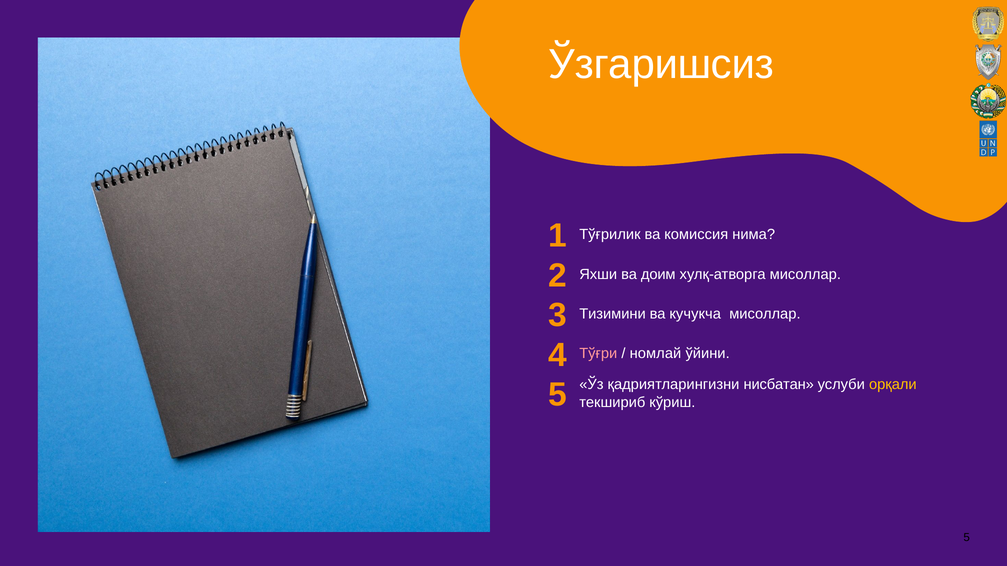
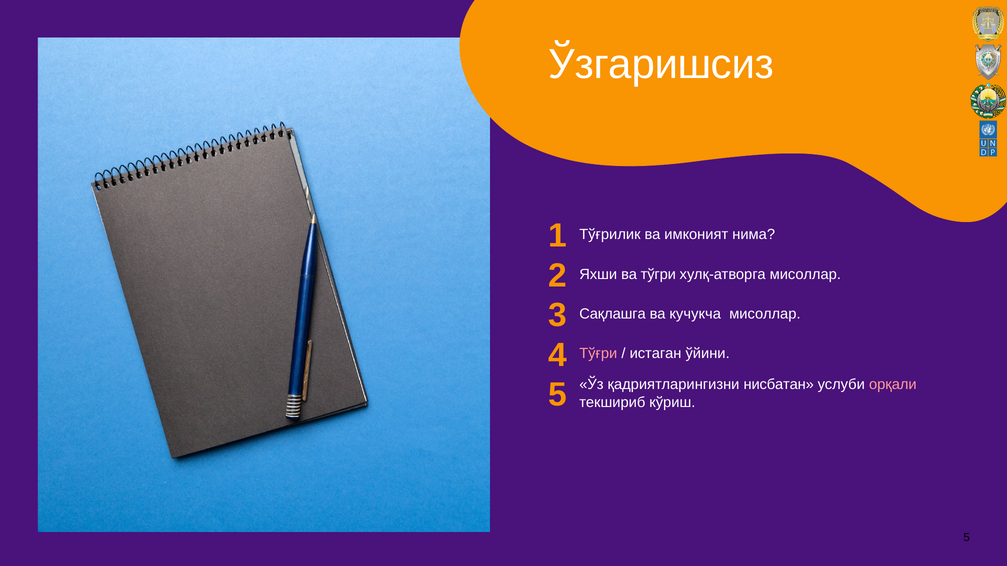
комиссия: комиссия -> имконият (696, 235)
доим: доим -> тўгри (658, 274)
Тизимини: Тизимини -> Сақлашга (613, 314)
номлай: номлай -> истаган (656, 354)
орқали colour: yellow -> pink (893, 385)
